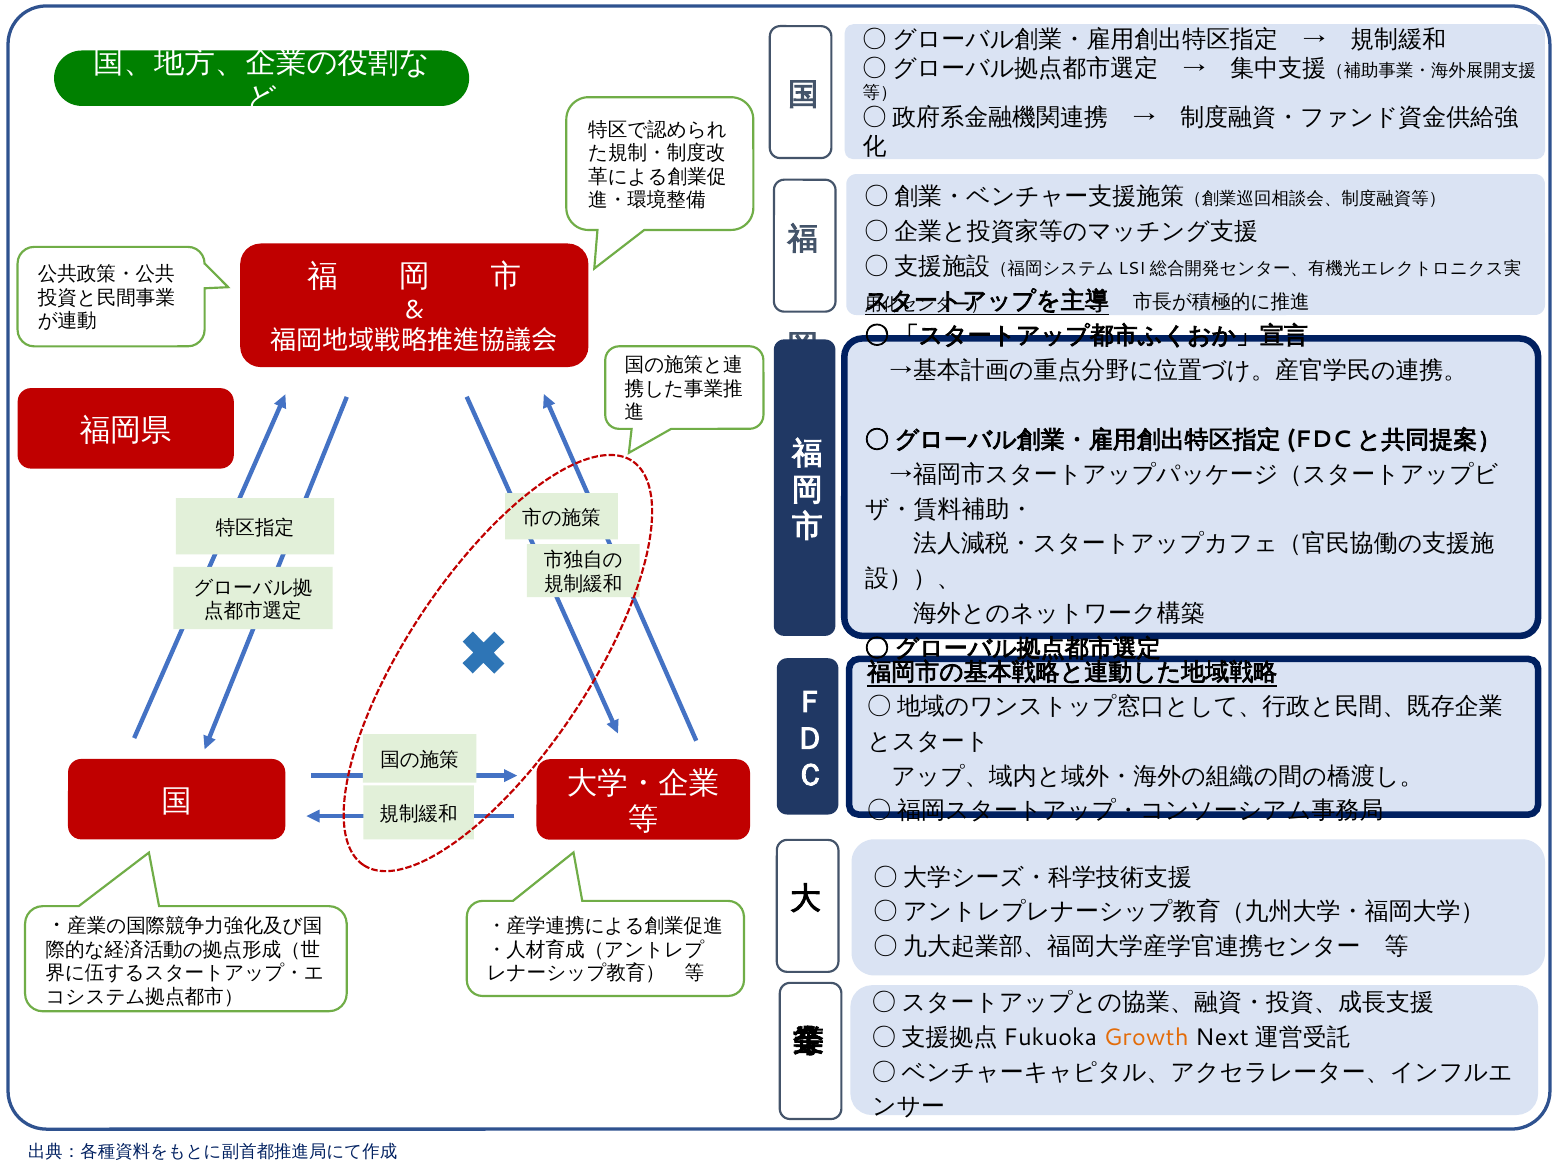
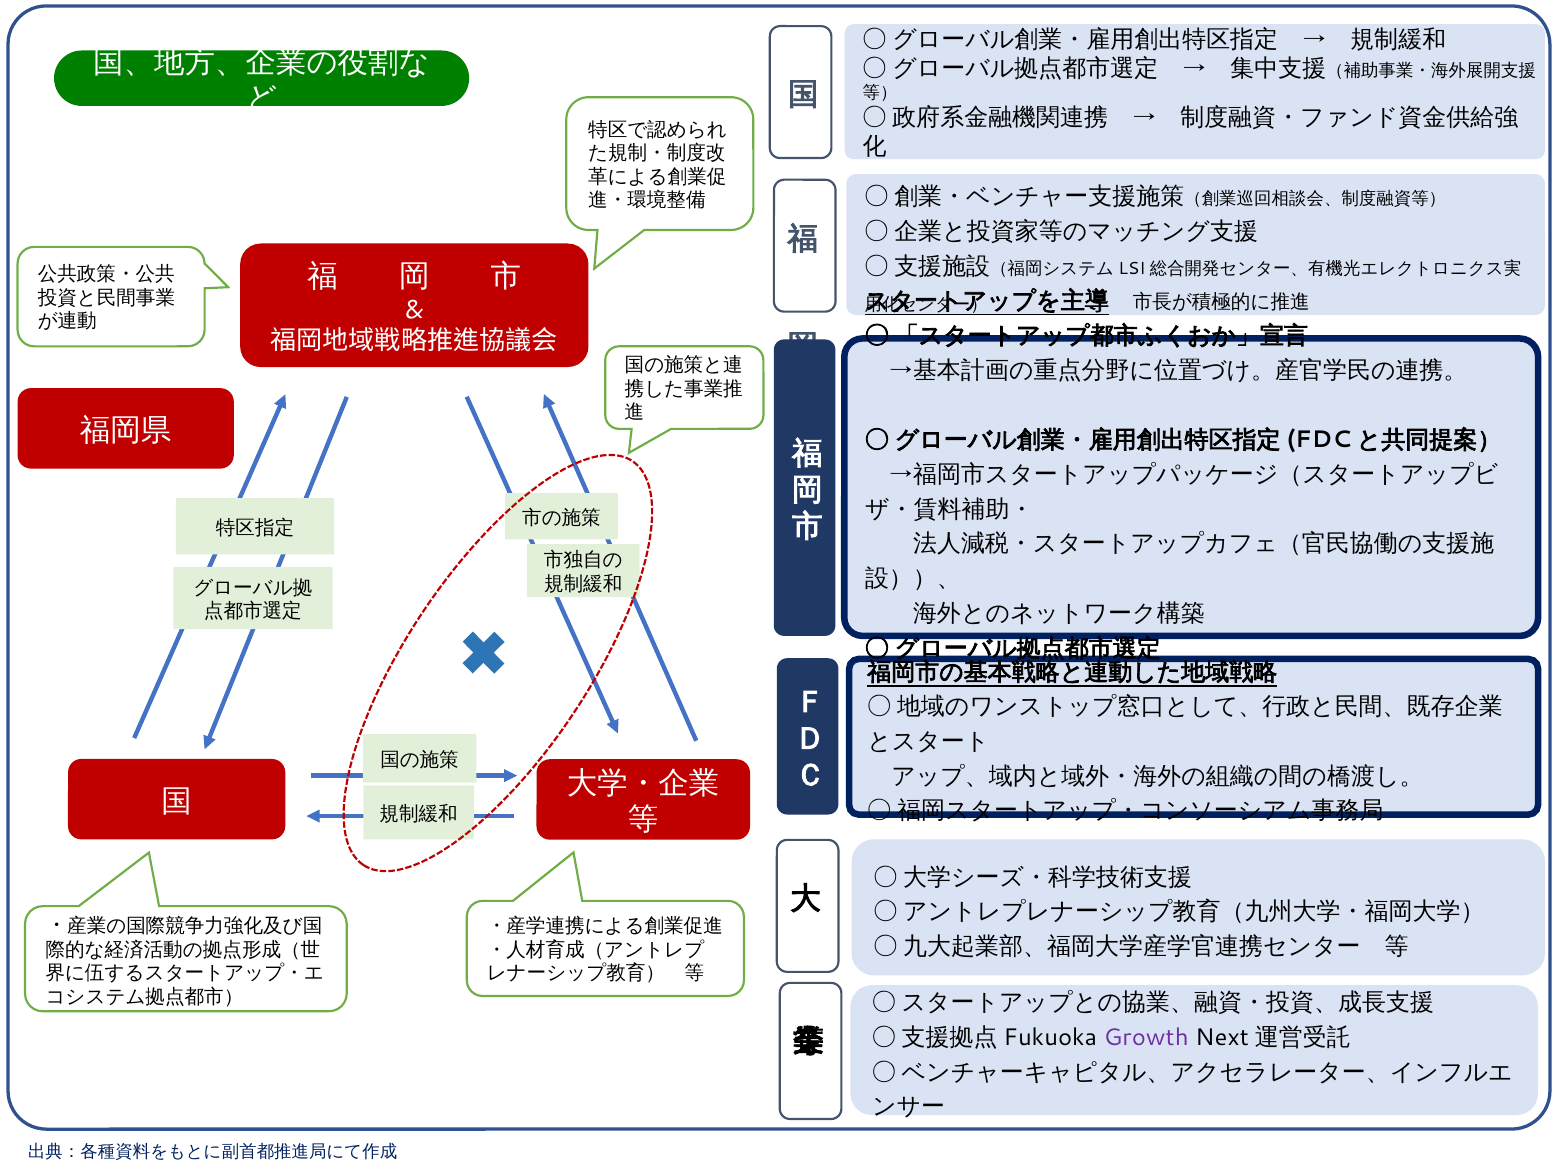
Growth colour: orange -> purple (1146, 1037)
